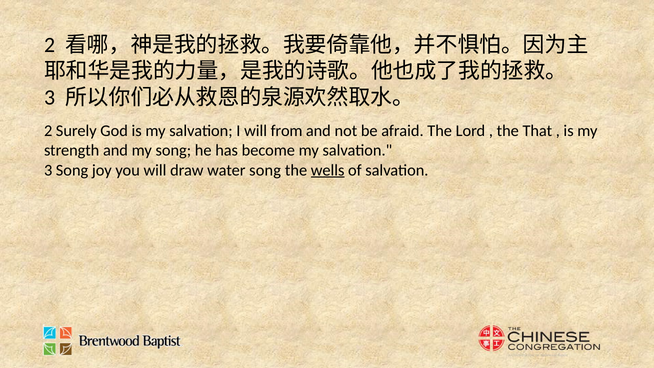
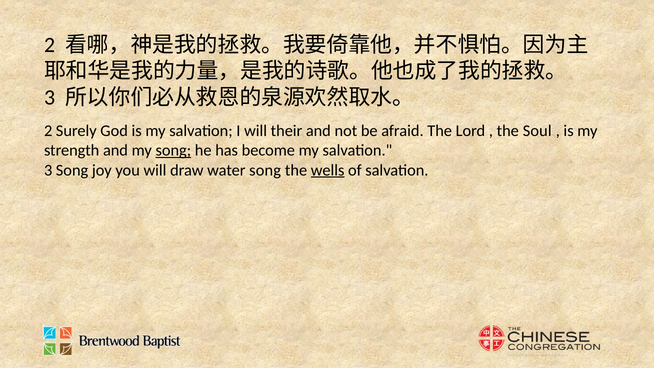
from: from -> their (287, 131)
That: That -> Soul (537, 131)
song underline: none -> present (173, 150)
